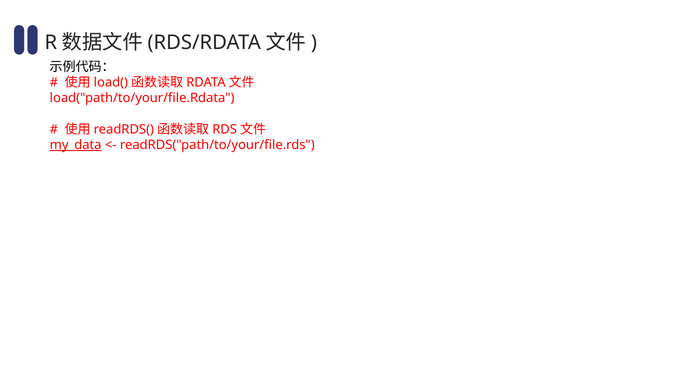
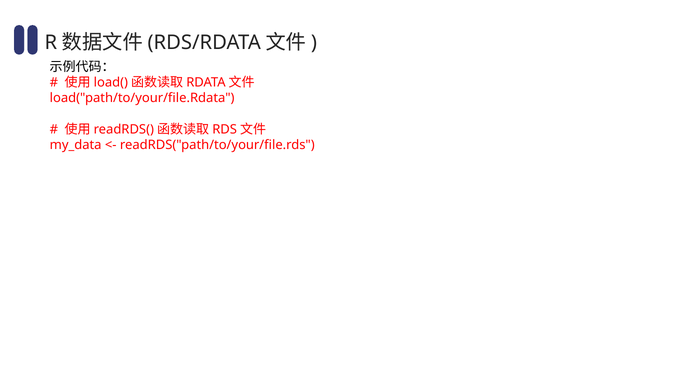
my_data underline: present -> none (76, 145)
